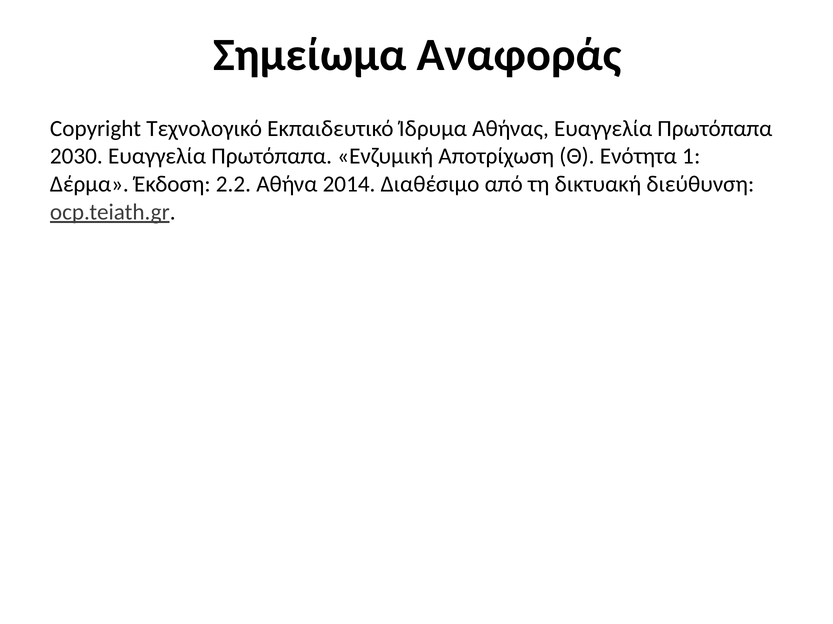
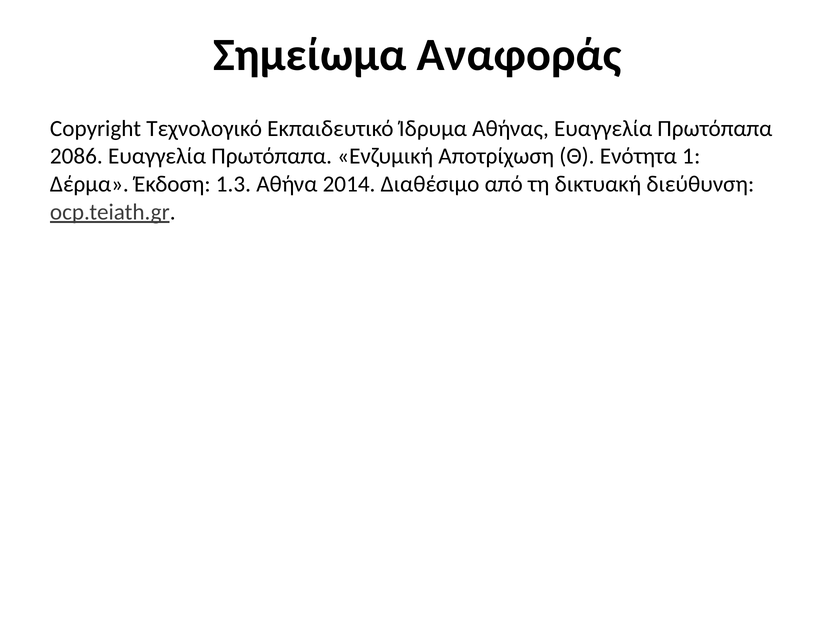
2030: 2030 -> 2086 (76, 157)
2.2: 2.2 -> 1.3 (233, 184)
